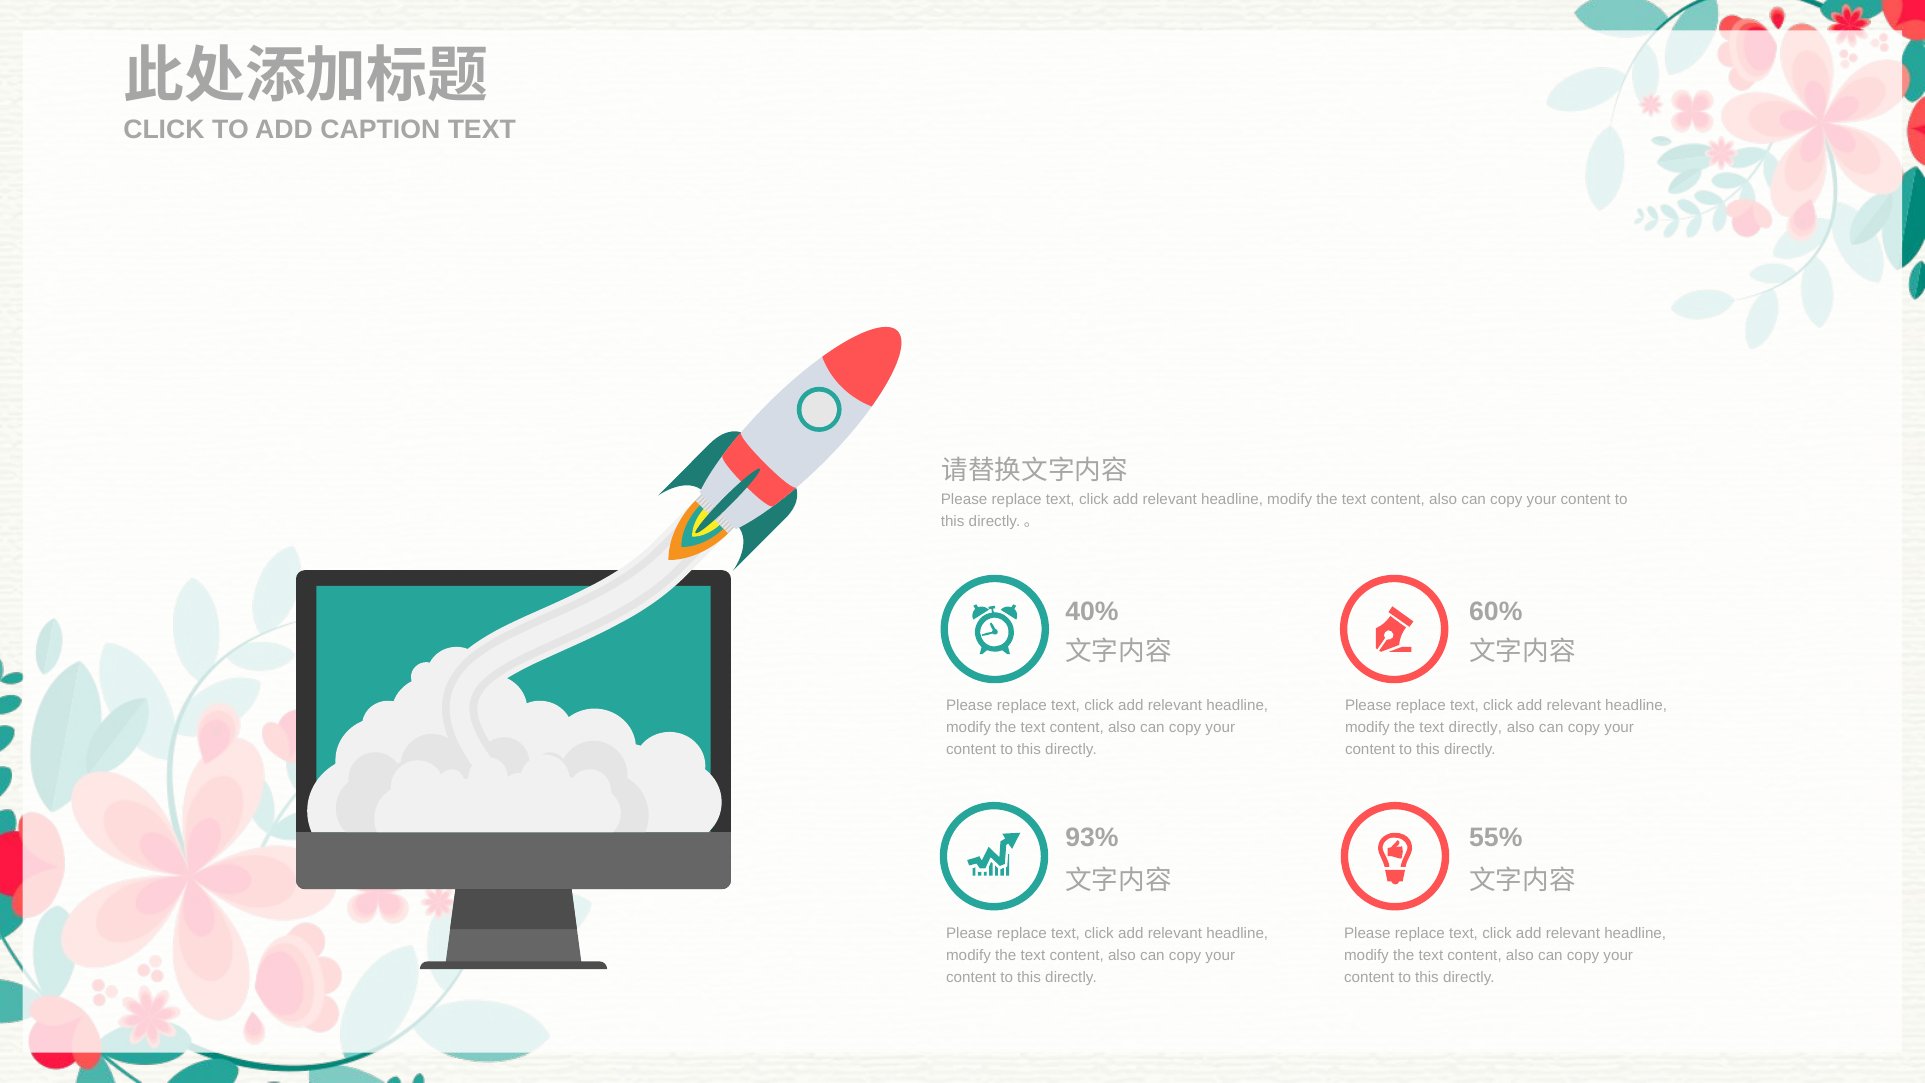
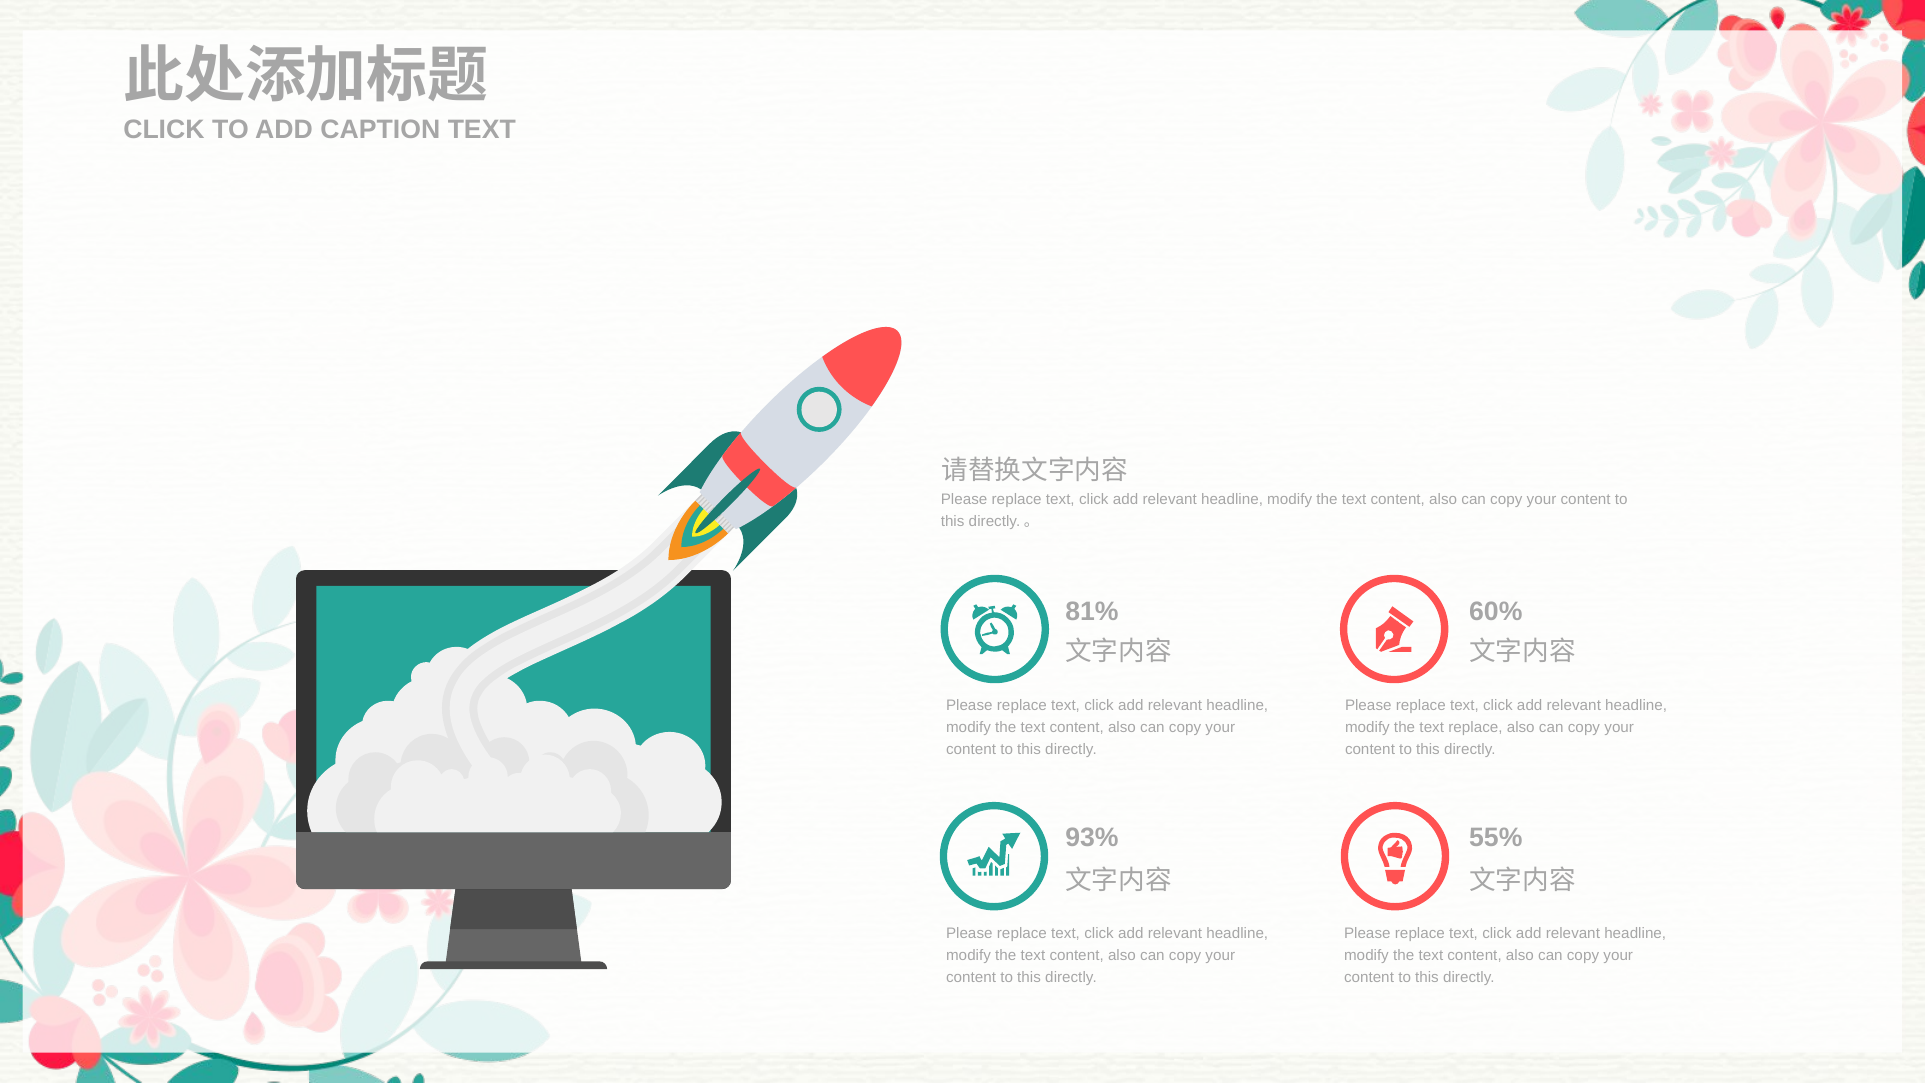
40%: 40% -> 81% (1092, 611)
text directly: directly -> replace (1475, 727)
